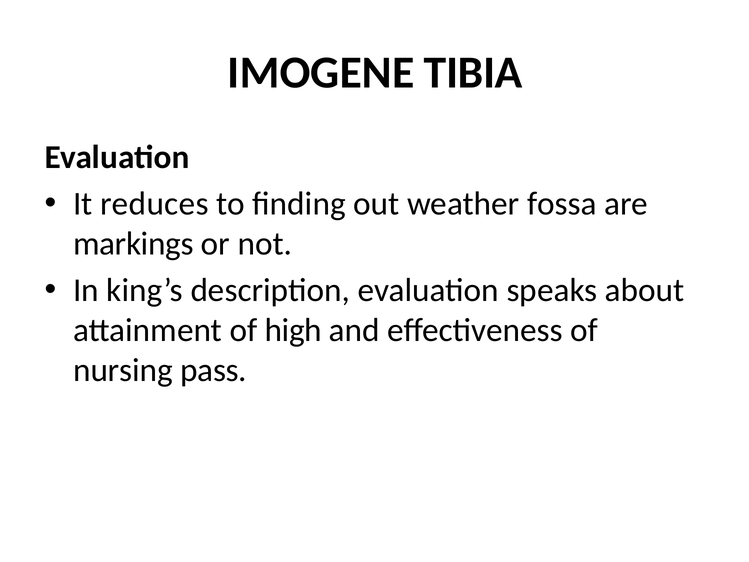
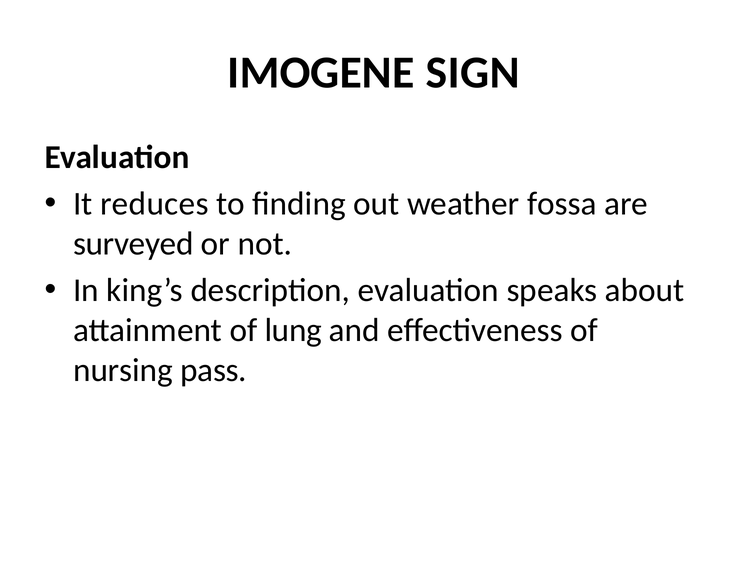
TIBIA: TIBIA -> SIGN (473, 73)
markings: markings -> surveyed (133, 244)
high: high -> lung (293, 330)
